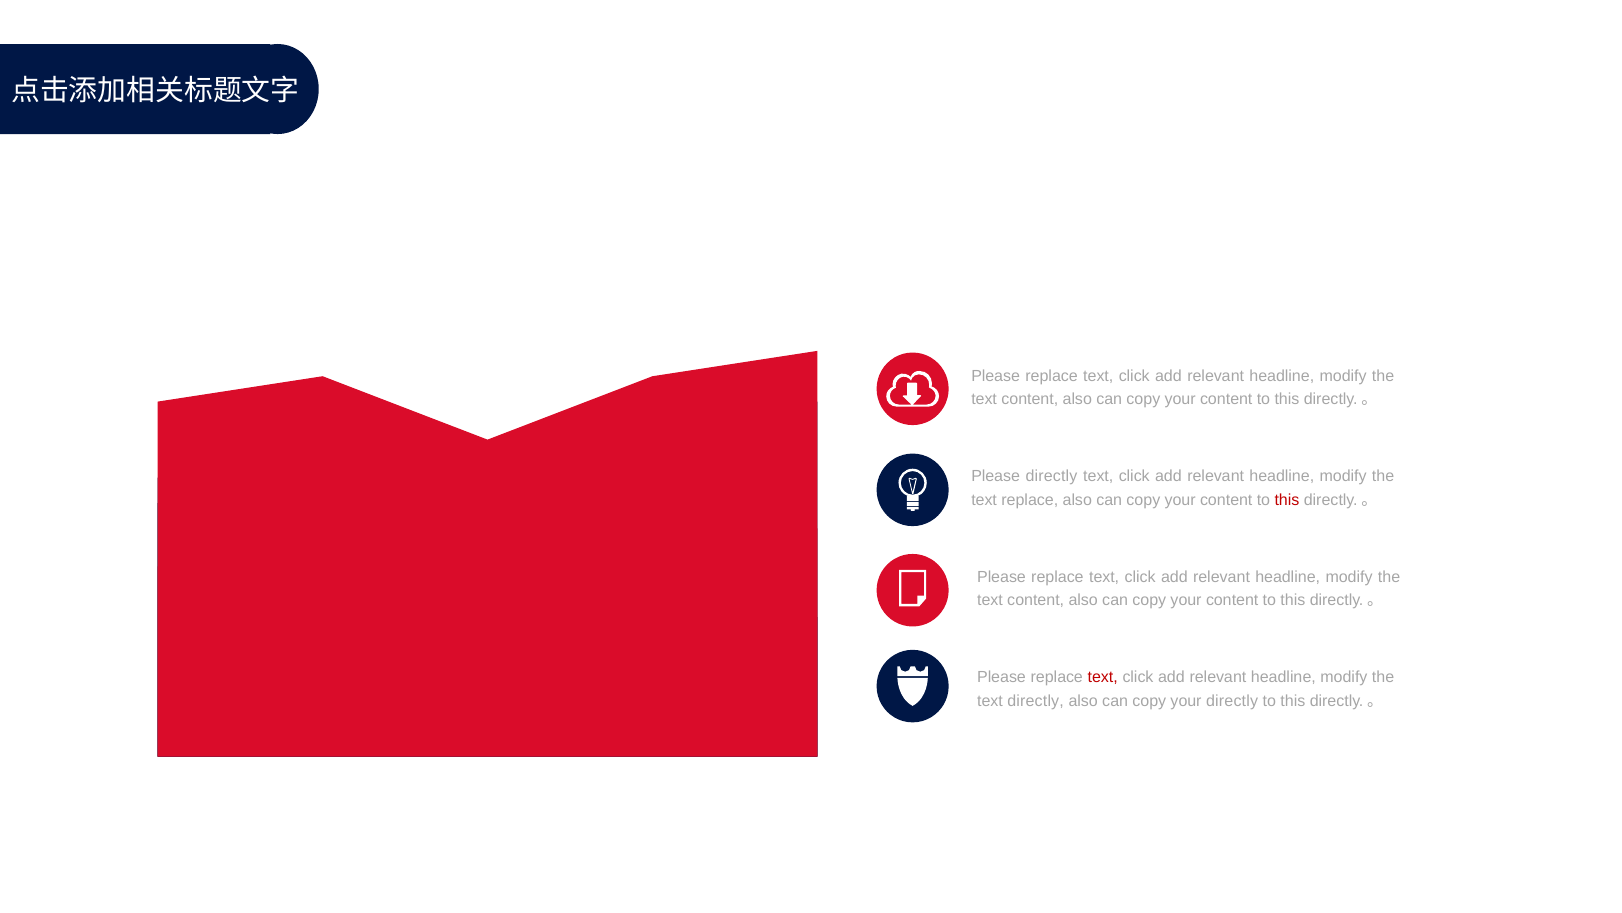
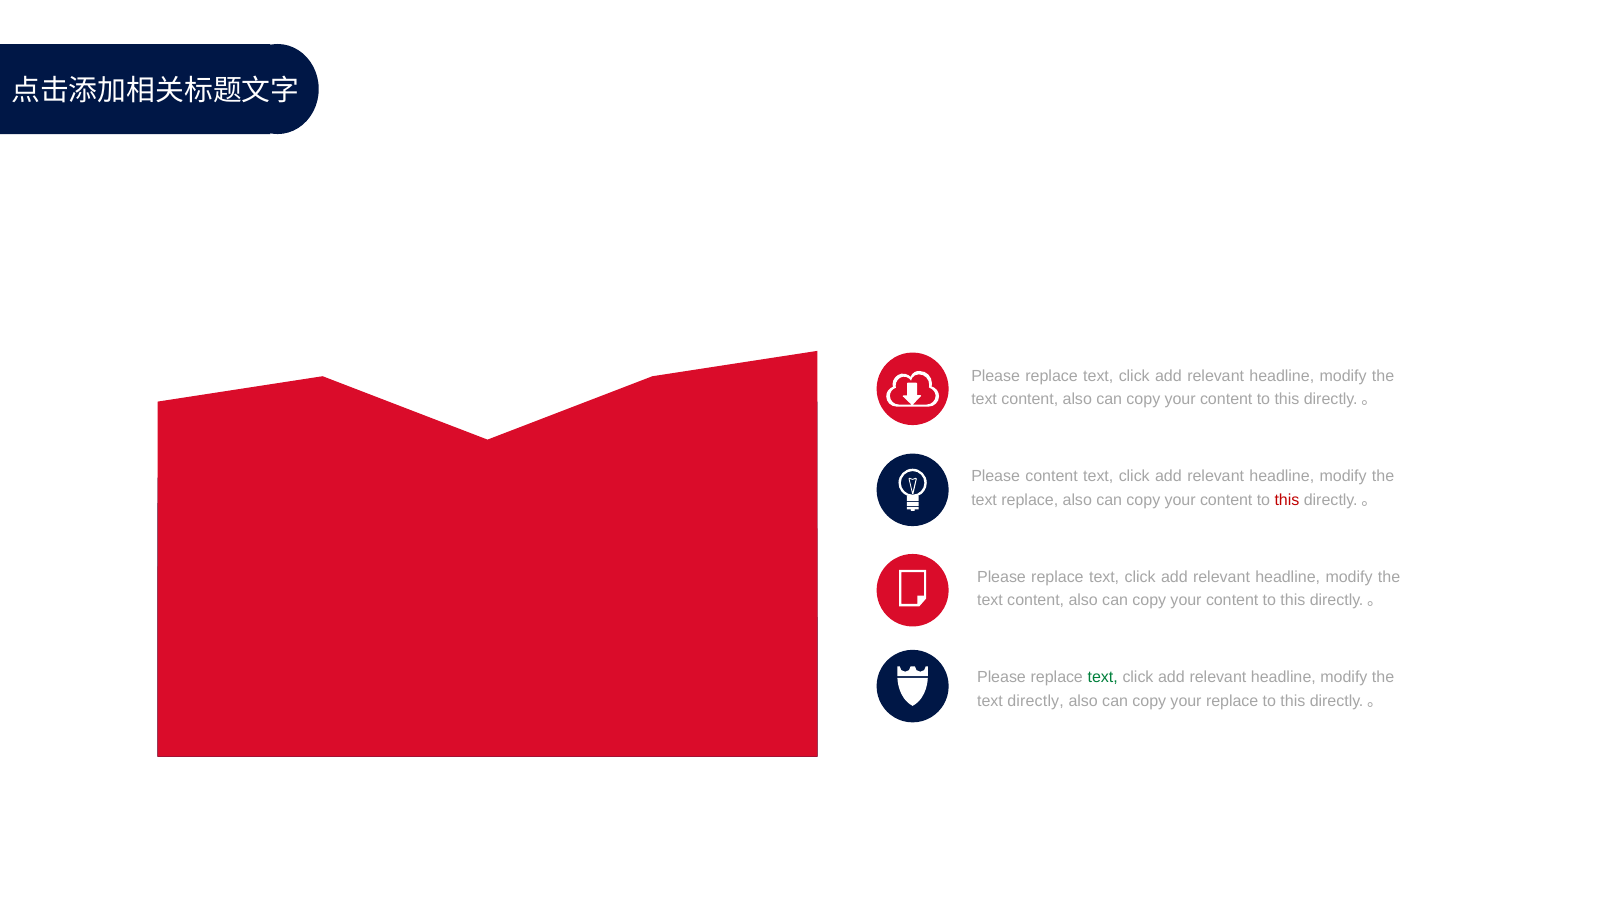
Please directly: directly -> content (1052, 476)
text colour: red -> green (1103, 677)
your directly: directly -> replace (1232, 700)
